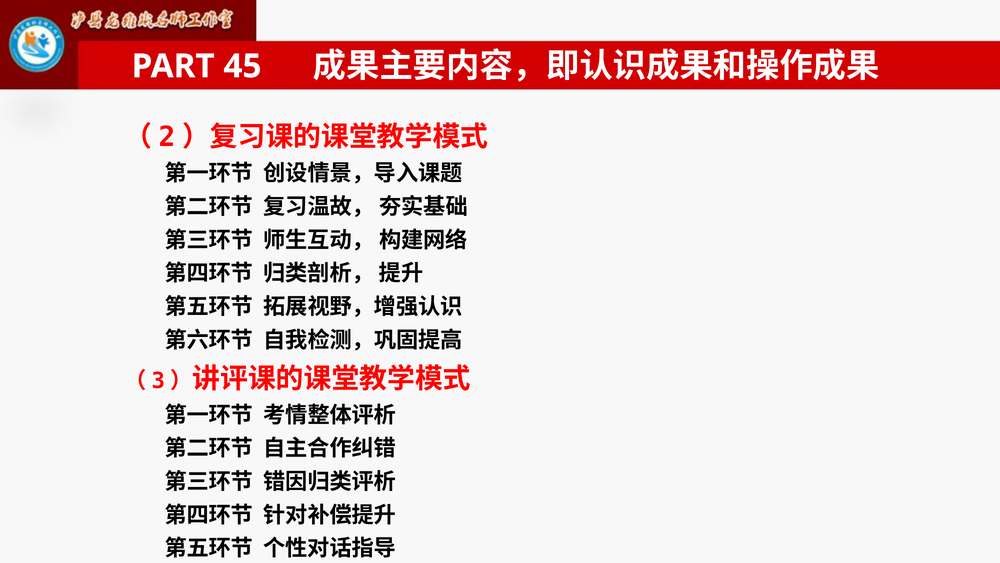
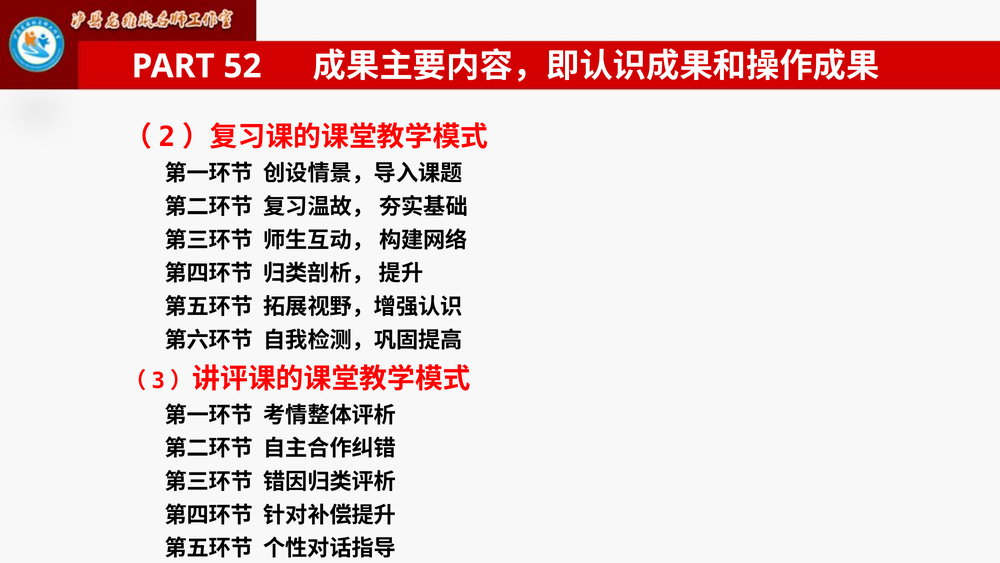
45: 45 -> 52 (242, 66)
